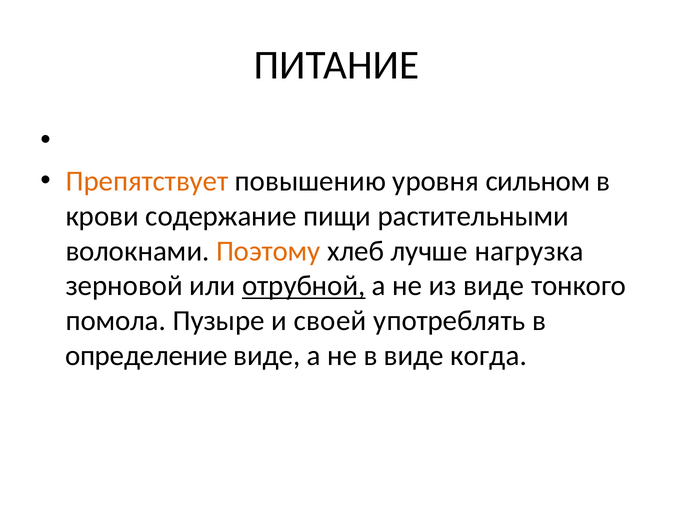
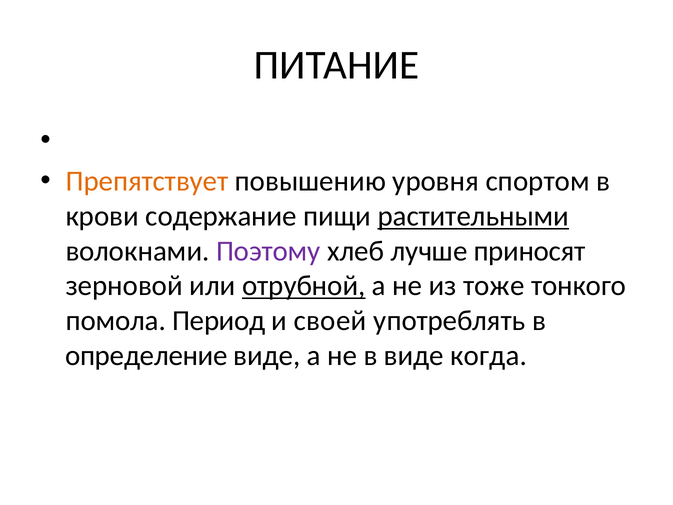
сильном: сильном -> спортом (538, 181)
растительными underline: none -> present (473, 216)
Поэтому colour: orange -> purple (268, 251)
нагрузка: нагрузка -> приносят (529, 251)
из виде: виде -> тоже (494, 286)
Пузыре: Пузыре -> Период (219, 320)
